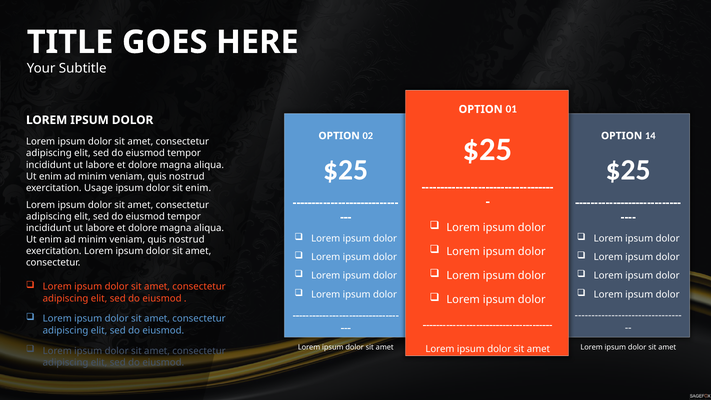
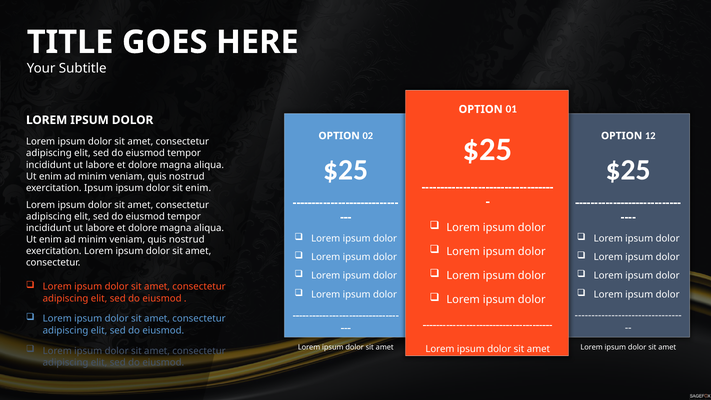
14: 14 -> 12 (650, 136)
exercitation Usage: Usage -> Ipsum (99, 188)
